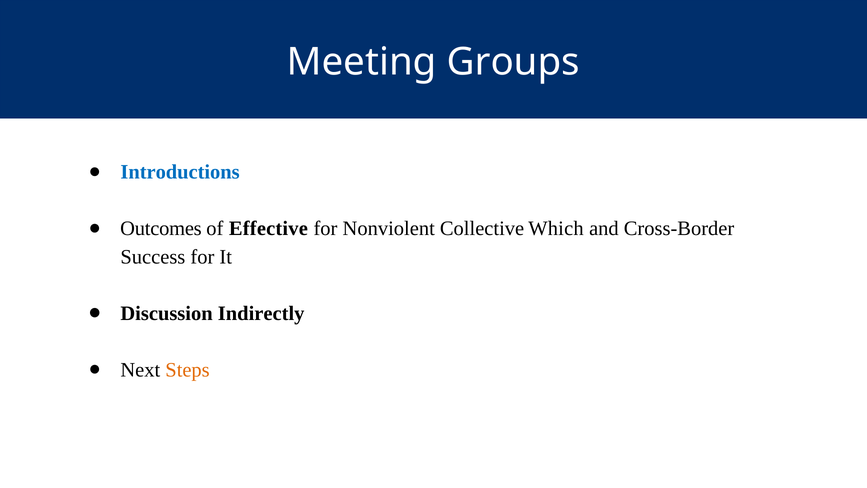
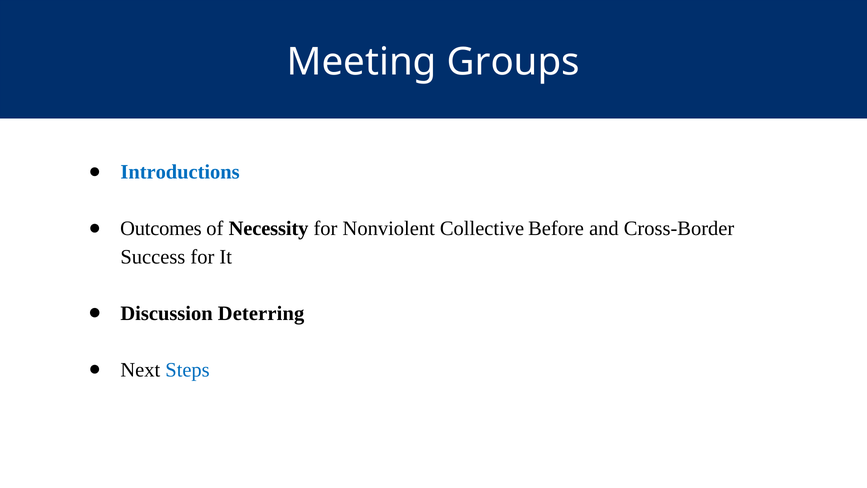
Effective: Effective -> Necessity (269, 229)
Which: Which -> Before (556, 229)
Indirectly: Indirectly -> Deterring (261, 313)
Steps colour: orange -> blue (188, 370)
